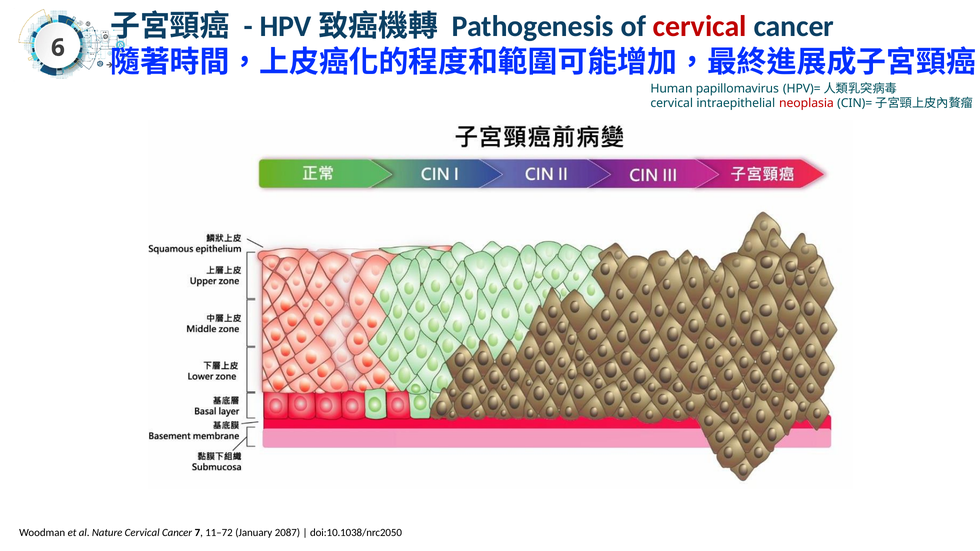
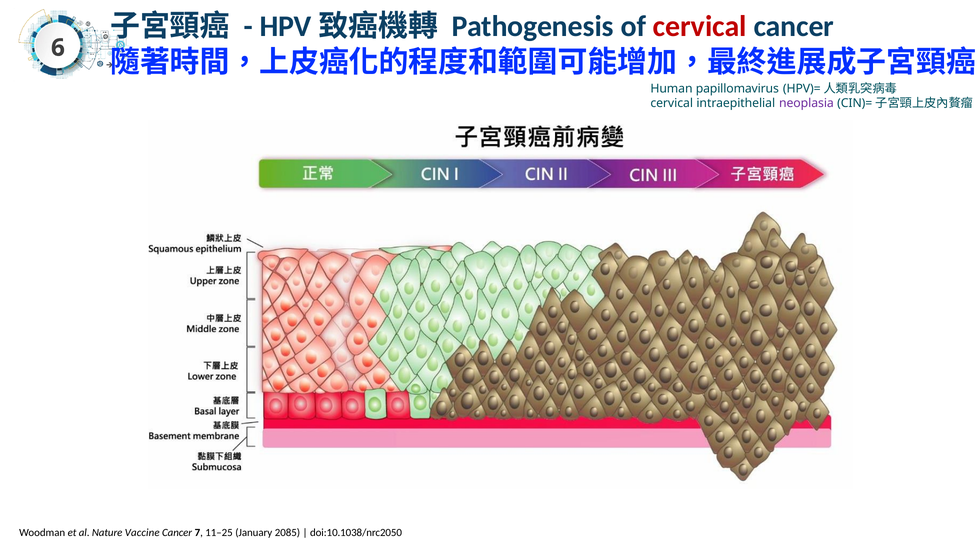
neoplasia colour: red -> purple (806, 103)
Nature Cervical: Cervical -> Vaccine (142, 533)
11–72: 11–72 -> 11–25 (219, 533)
2087: 2087 -> 2085 (287, 533)
